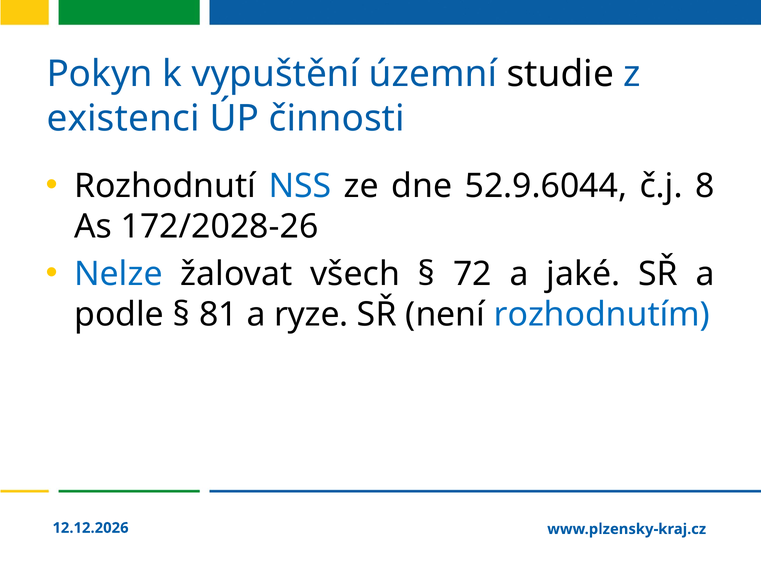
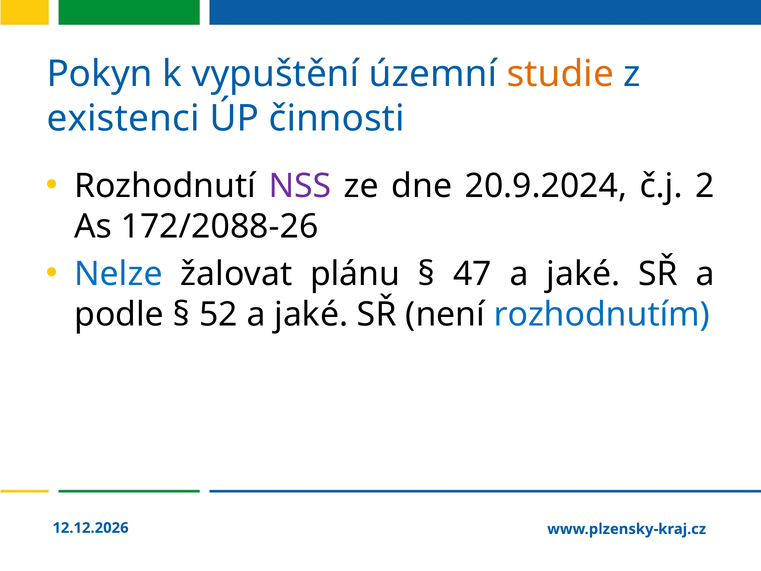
studie colour: black -> orange (560, 74)
NSS colour: blue -> purple (300, 186)
52.9.6044: 52.9.6044 -> 20.9.2024 (546, 186)
8: 8 -> 2 (705, 186)
172/2028-26: 172/2028-26 -> 172/2088-26 (220, 227)
všech: všech -> plánu (355, 274)
72: 72 -> 47 (472, 274)
81: 81 -> 52 (218, 315)
ryze: ryze -> jaké (311, 315)
